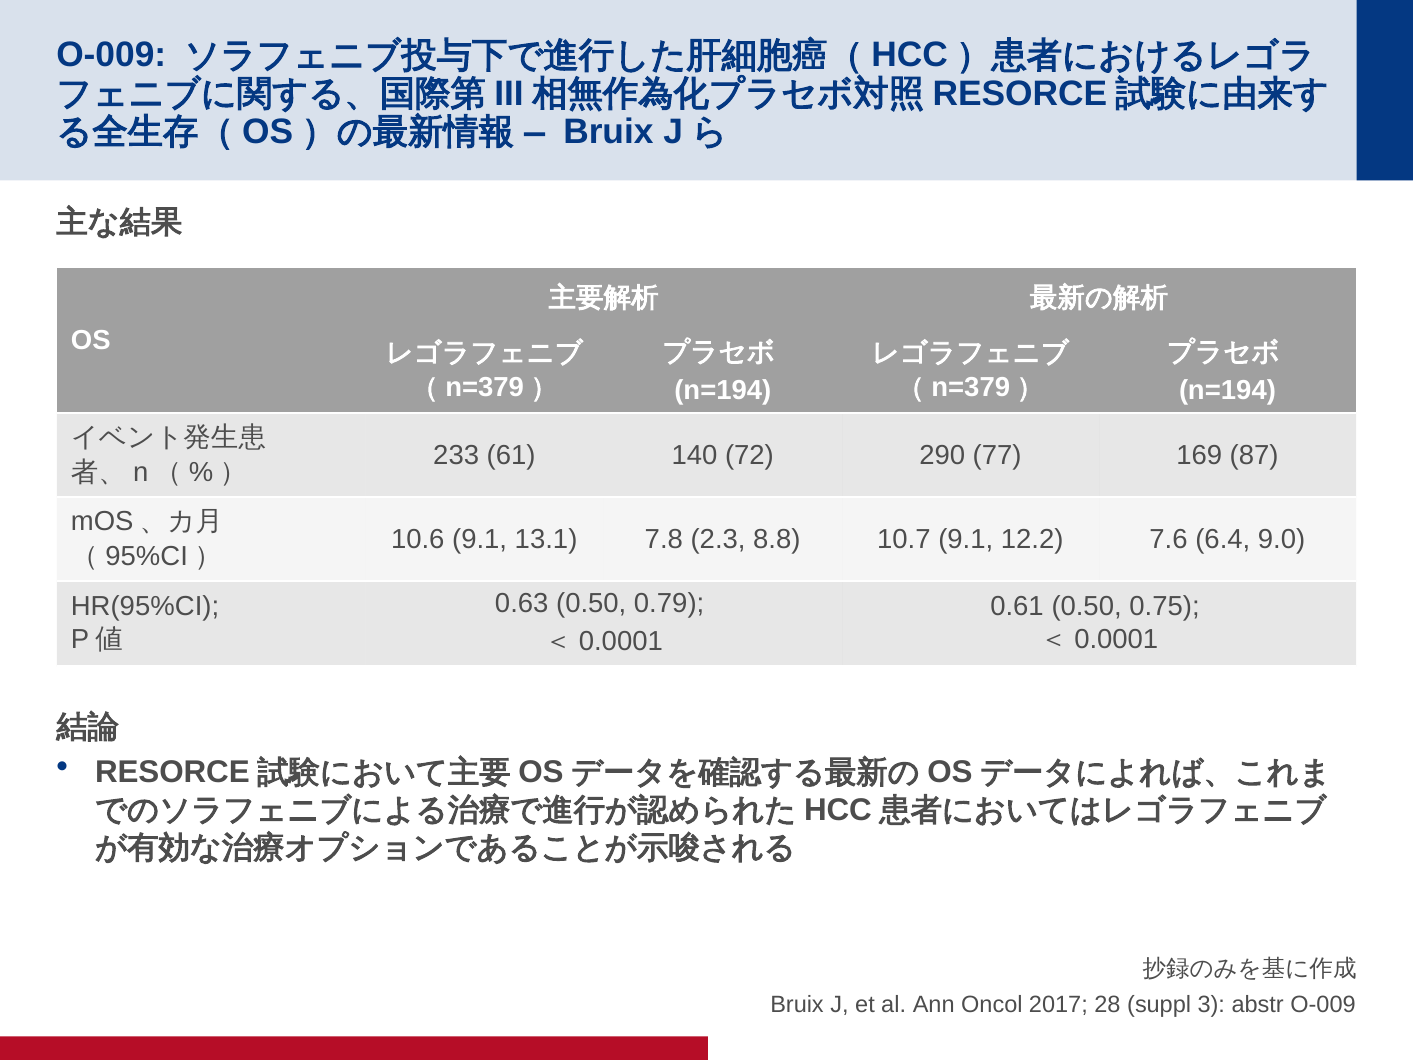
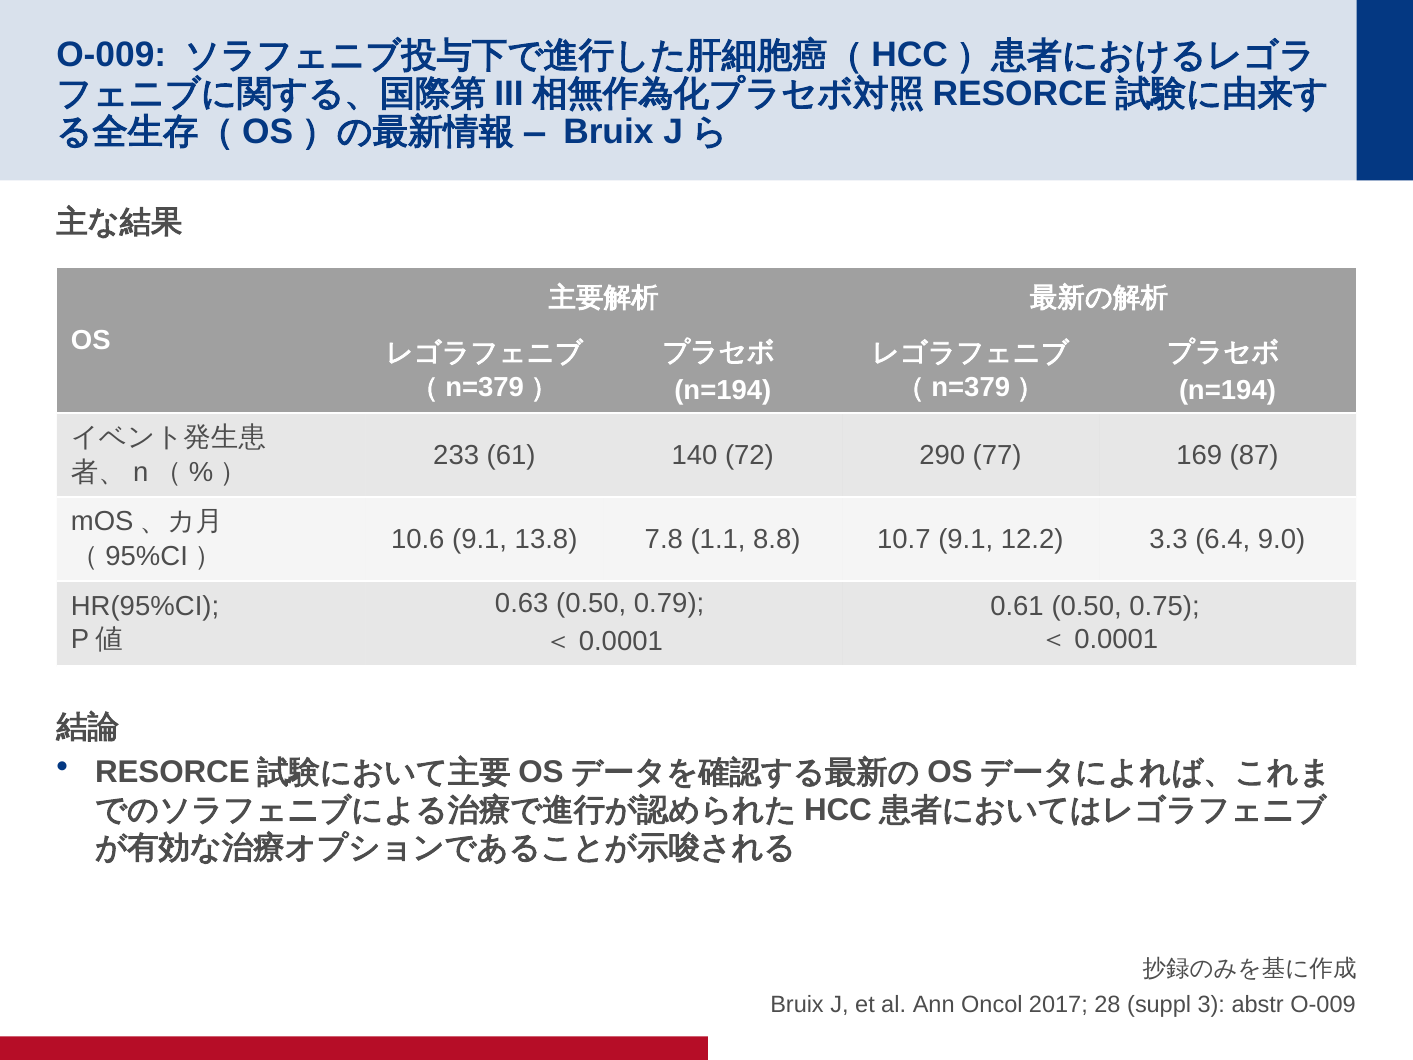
13.1: 13.1 -> 13.8 (546, 539)
2.3: 2.3 -> 1.1 (718, 539)
7.6: 7.6 -> 3.3 (1169, 539)
